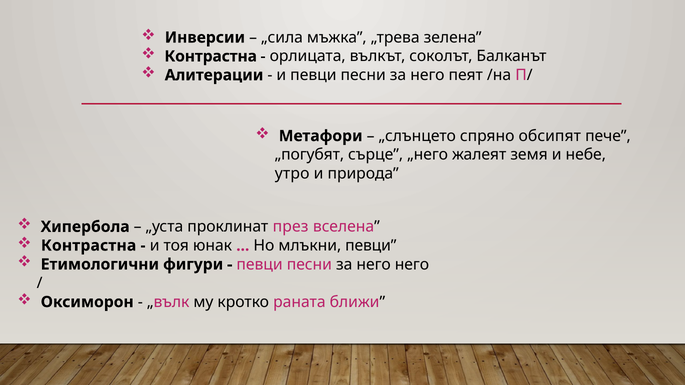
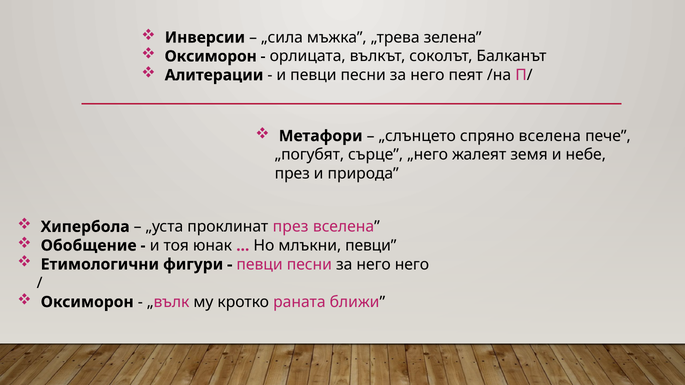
Контрастна: Контрастна -> Оксиморон (211, 56)
спряно обсипят: обсипят -> вселена (550, 136)
утро: утро -> през (292, 174)
Контрастна: Контрастна -> Обобщение (89, 246)
